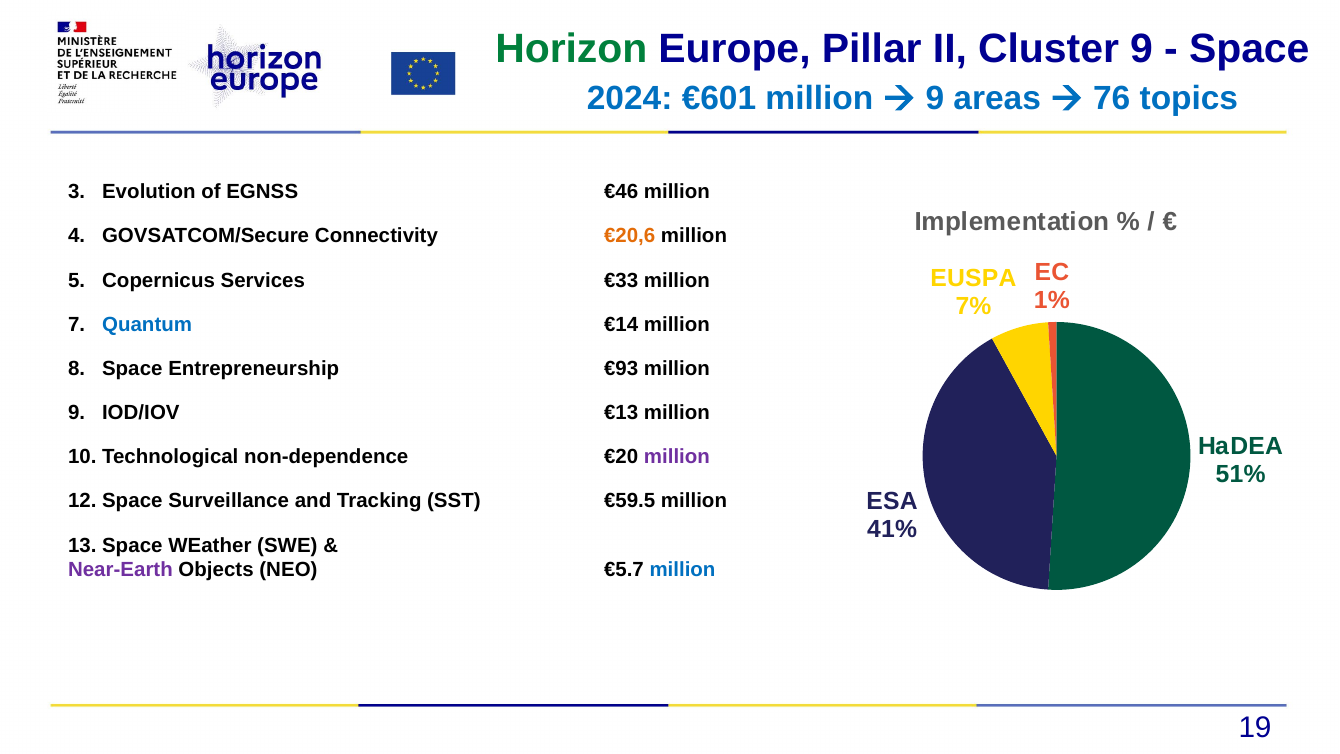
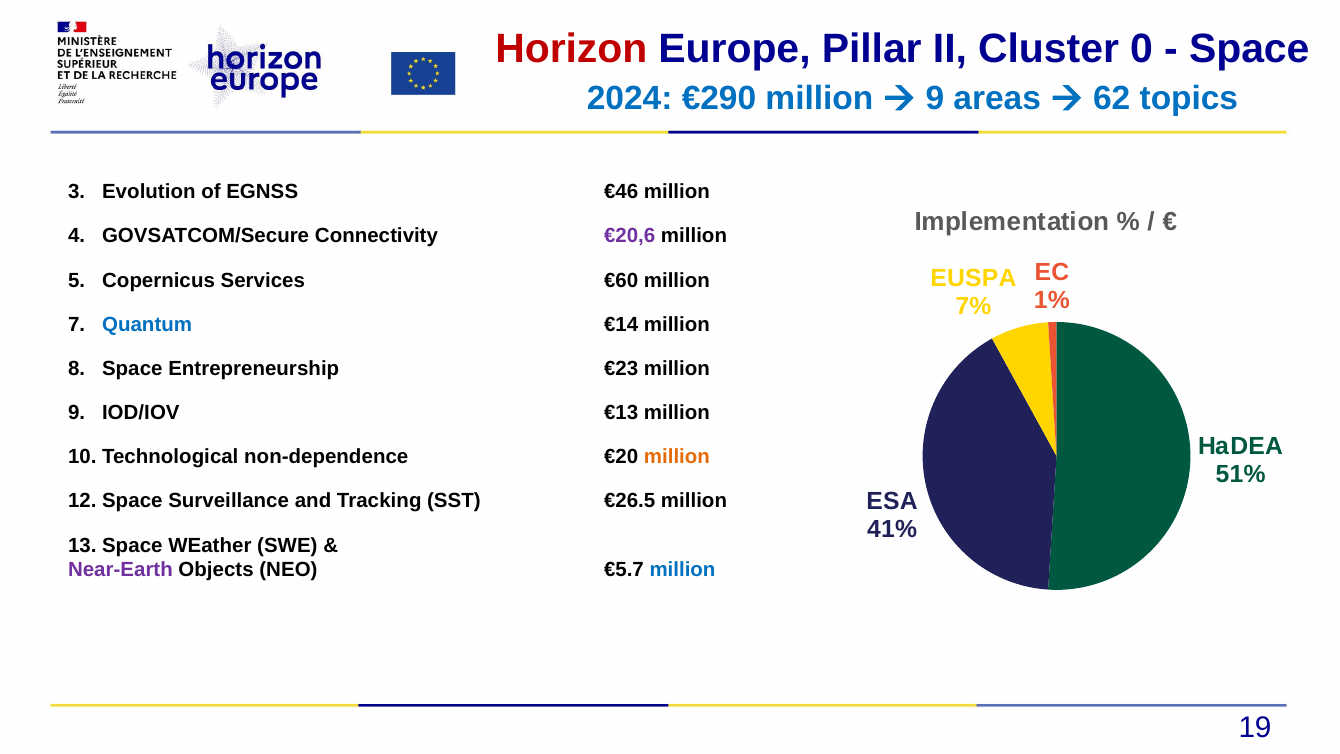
Horizon colour: green -> red (571, 49)
Cluster 9: 9 -> 0 (1142, 49)
€601: €601 -> €290 (719, 99)
76: 76 -> 62 (1112, 99)
€20,6 colour: orange -> purple (630, 236)
€33: €33 -> €60 (621, 280)
€93: €93 -> €23 (621, 369)
million colour: purple -> orange (677, 457)
€59.5: €59.5 -> €26.5 (630, 501)
